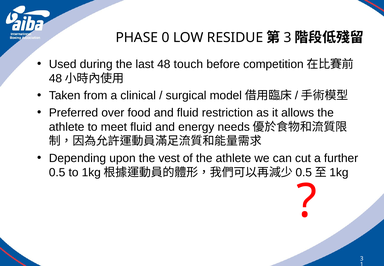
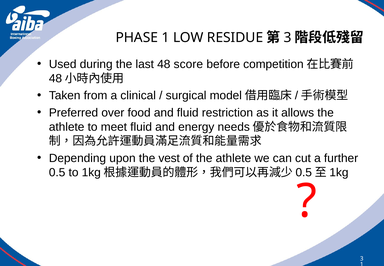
PHASE 0: 0 -> 1 (166, 38)
touch: touch -> score (188, 64)
